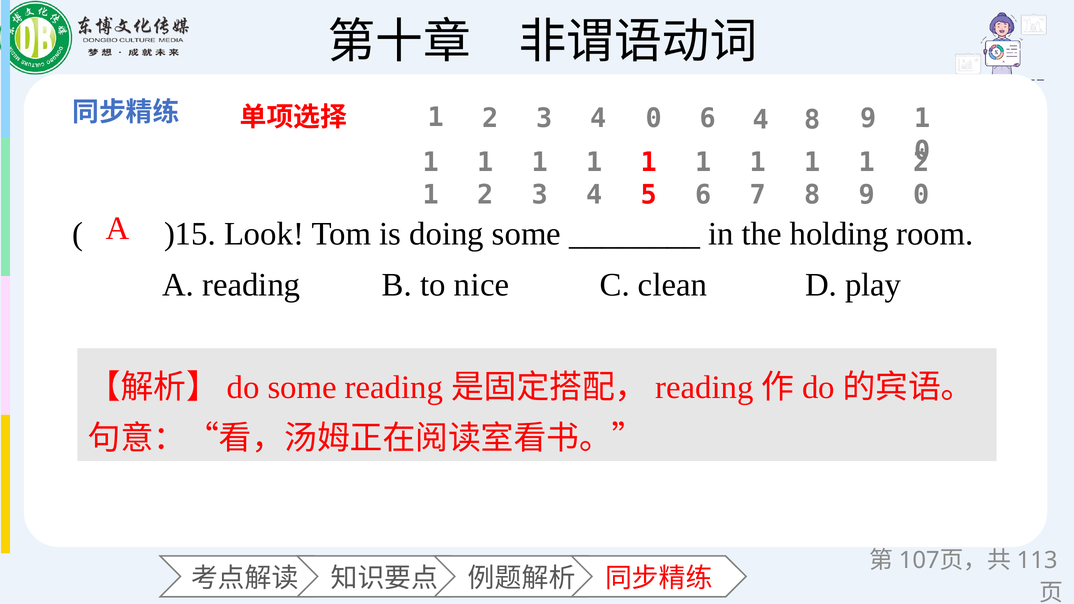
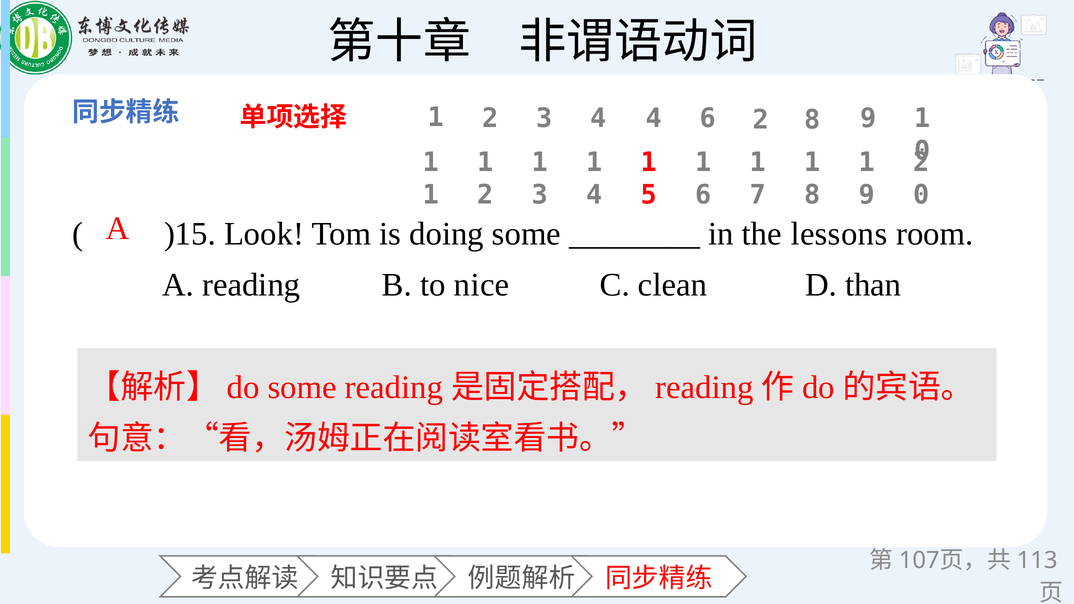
4 0: 0 -> 4 (654, 119)
6 4: 4 -> 2 (761, 120)
holding: holding -> lessons (839, 234)
play: play -> than (873, 285)
